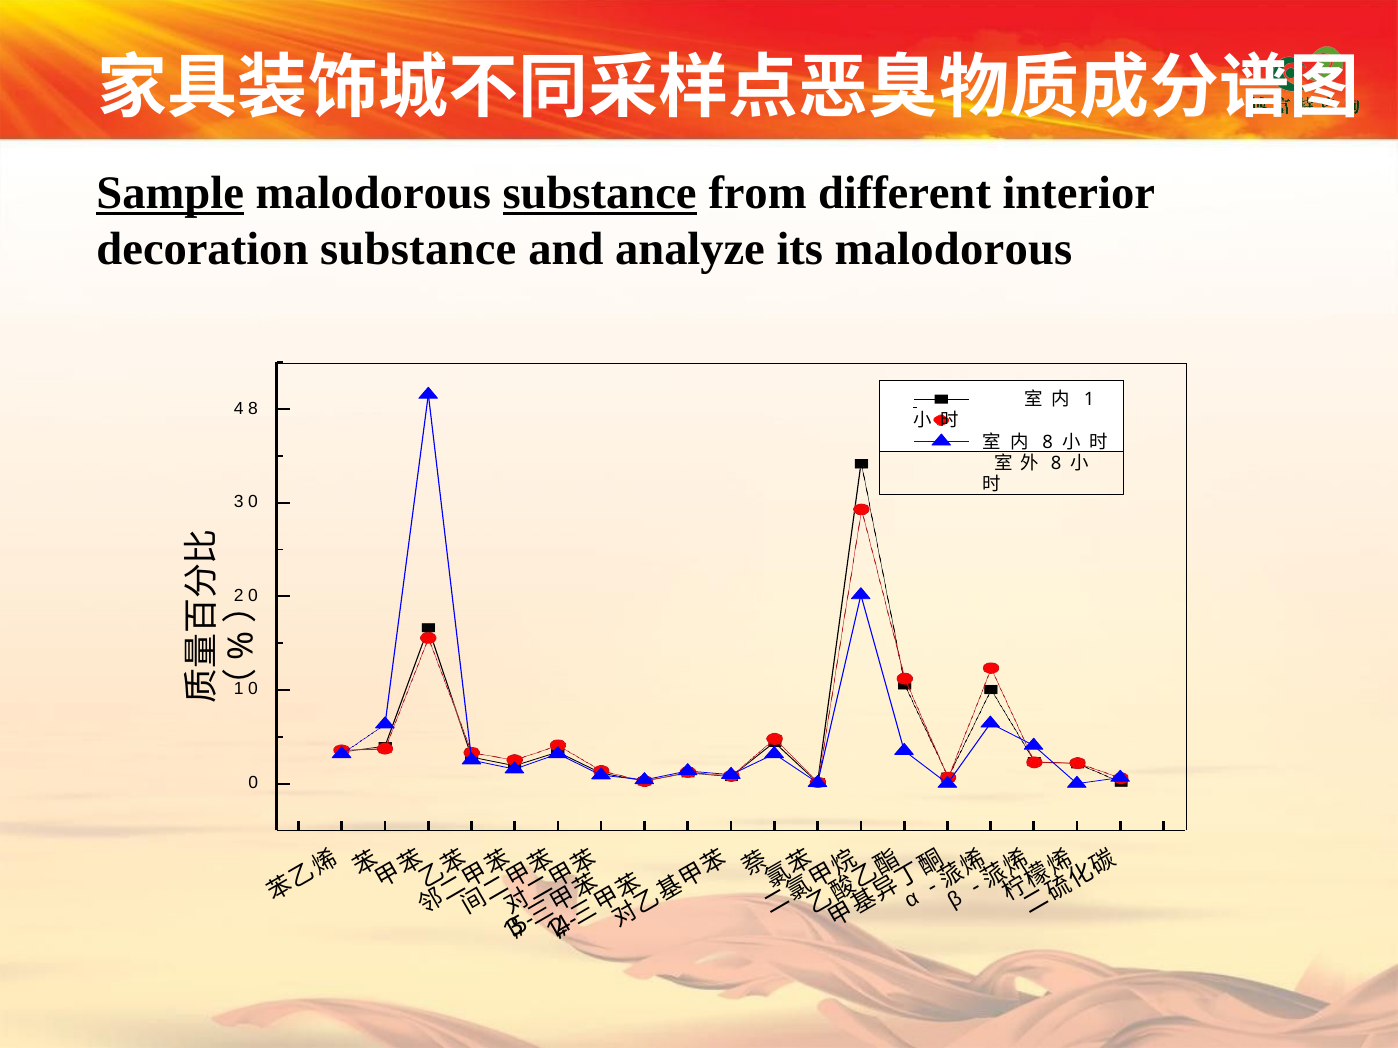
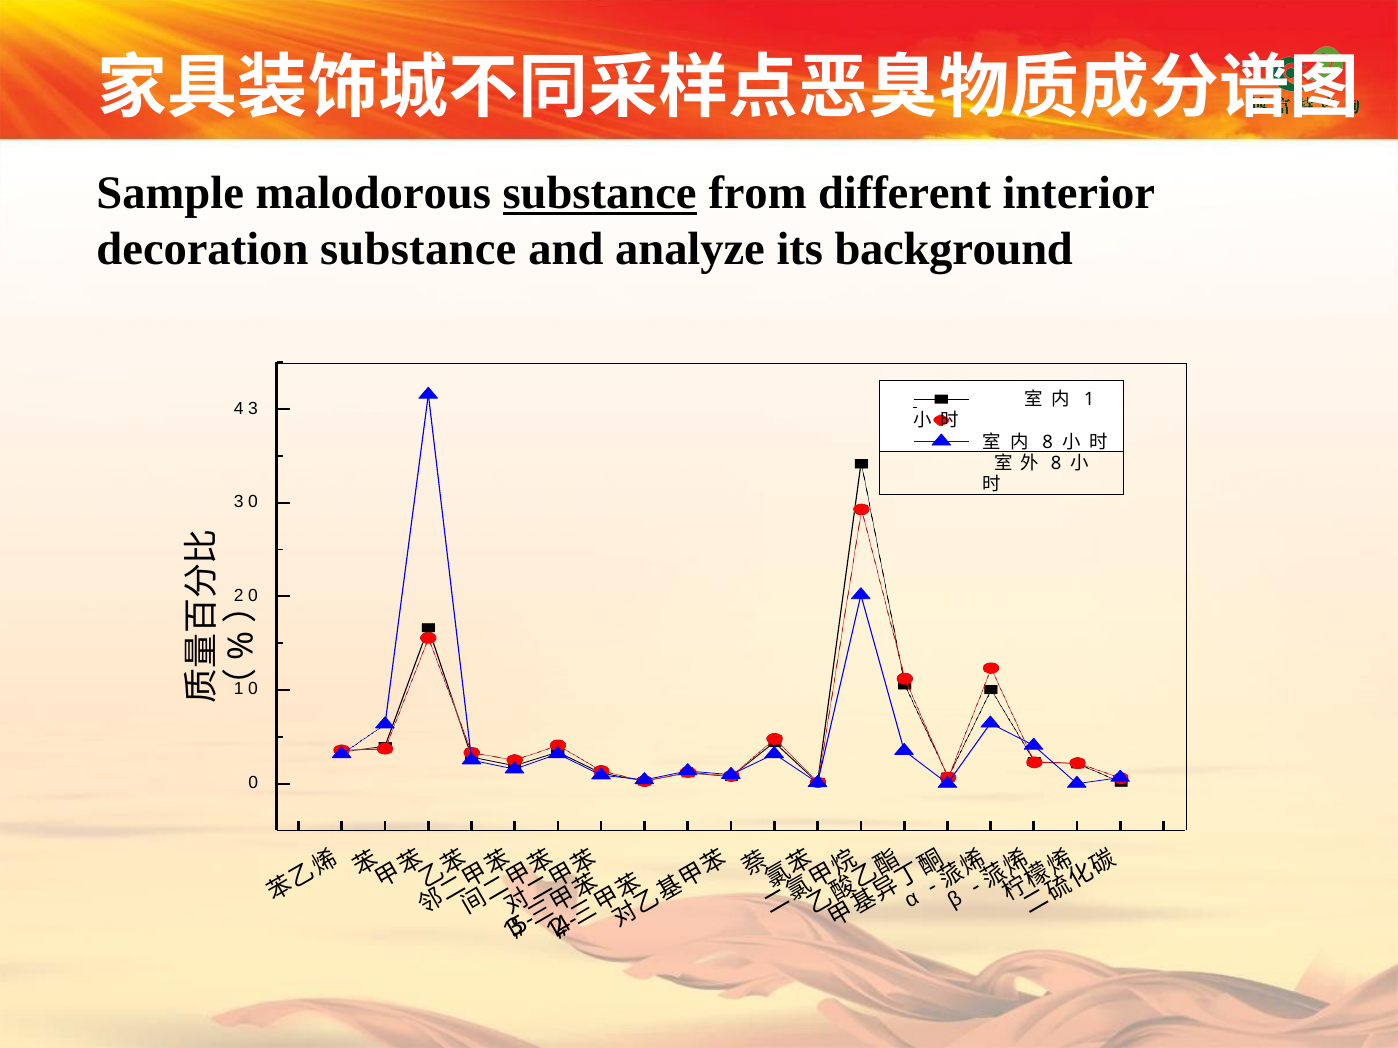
Sample underline: present -> none (170, 194)
its malodorous: malodorous -> background (954, 250)
8: 8 -> 3 (253, 408)
